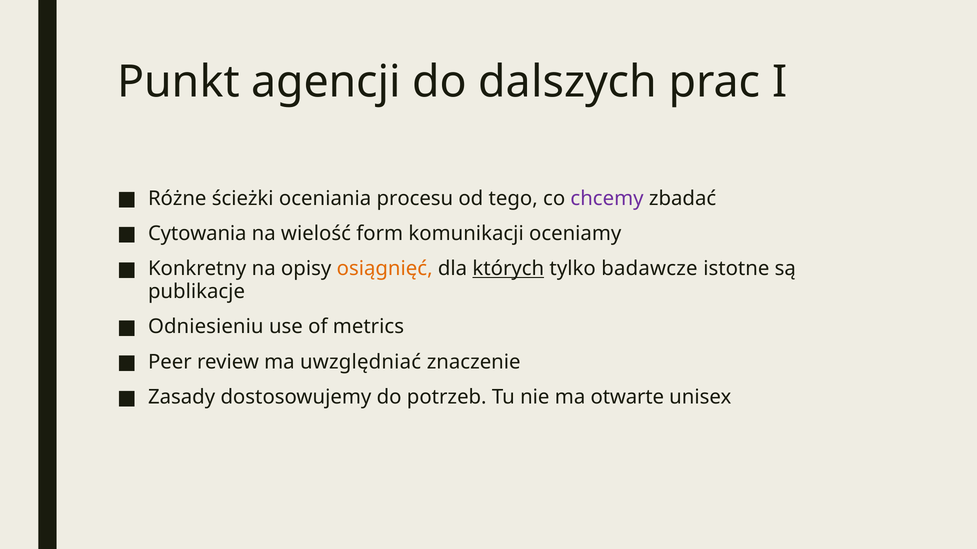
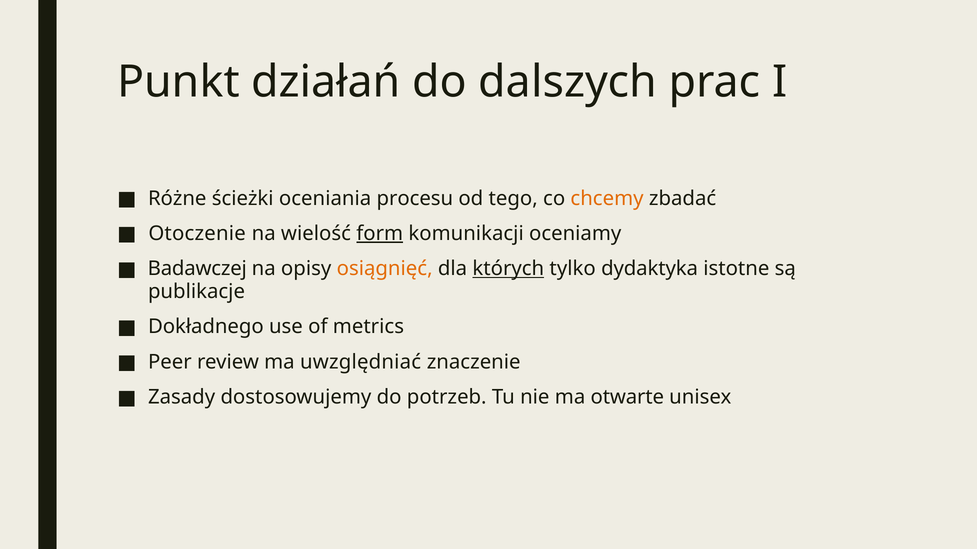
agencji: agencji -> działań (326, 82)
chcemy colour: purple -> orange (607, 199)
Cytowania: Cytowania -> Otoczenie (197, 234)
form underline: none -> present (380, 234)
Konkretny: Konkretny -> Badawczej (197, 269)
badawcze: badawcze -> dydaktyka (650, 269)
Odniesieniu: Odniesieniu -> Dokładnego (206, 327)
